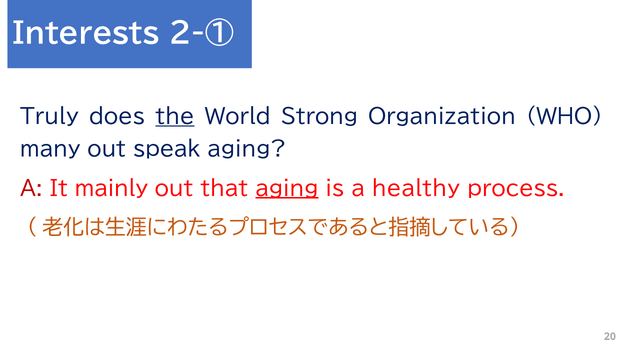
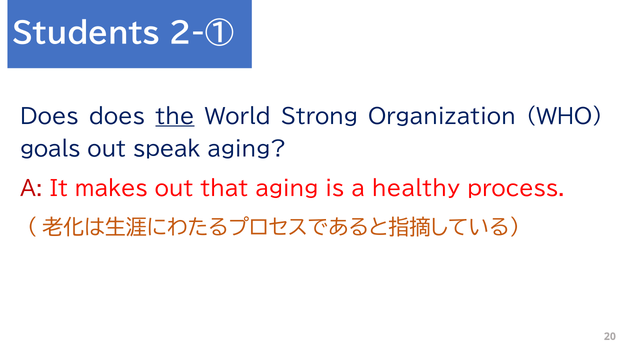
Interests: Interests -> Students (86, 34)
Truly: Truly -> Does (49, 117)
many: many -> goals (50, 150)
mainly: mainly -> makes (111, 189)
aging underline: present -> none (287, 189)
